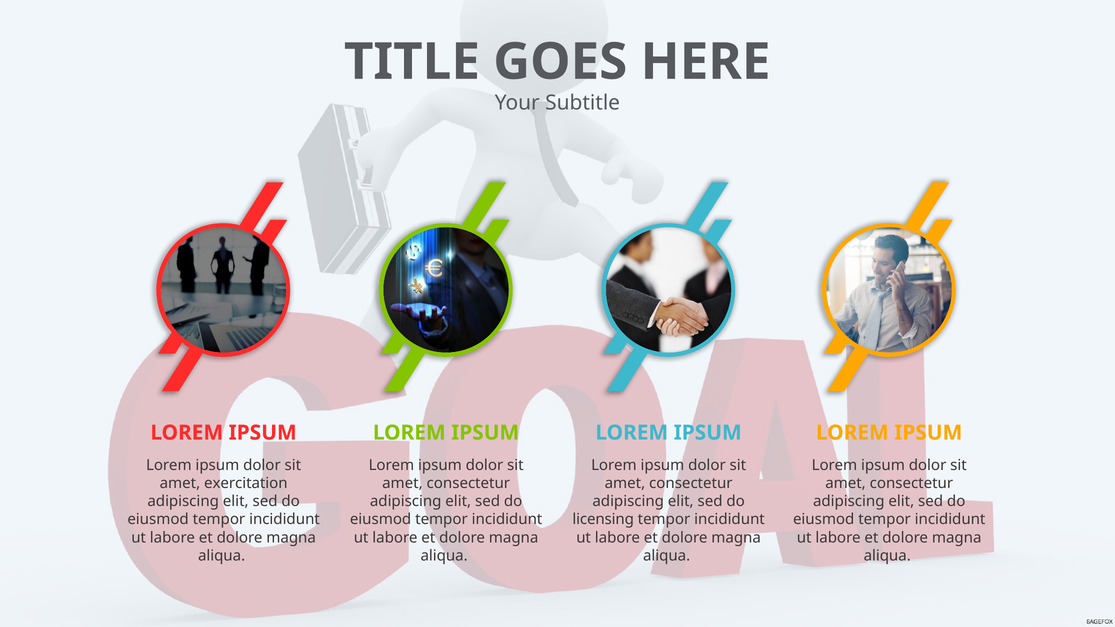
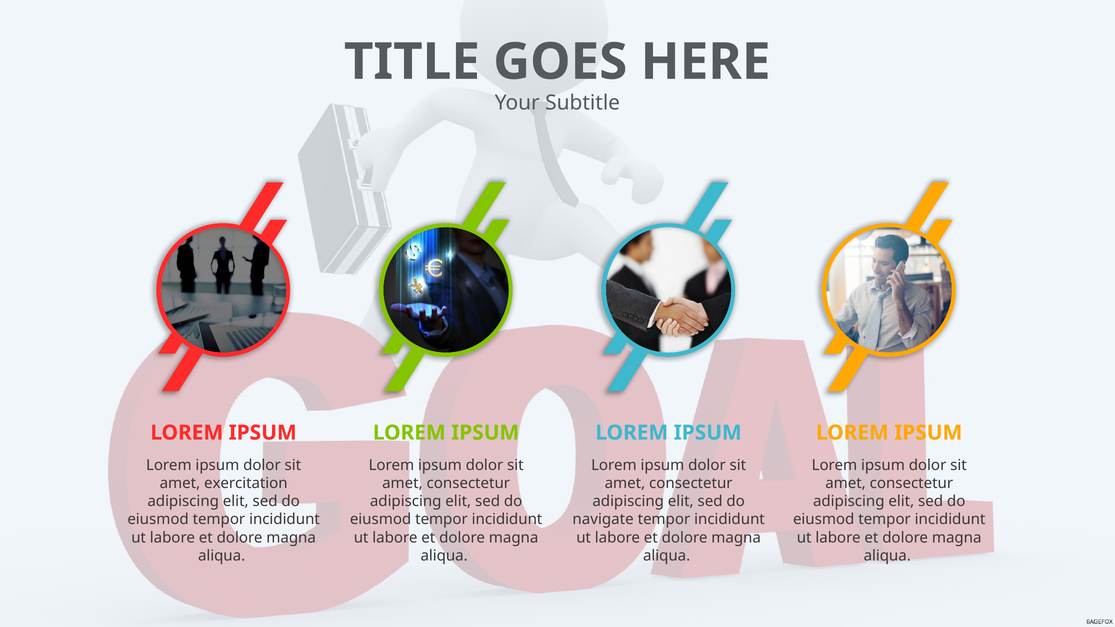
licensing: licensing -> navigate (603, 520)
